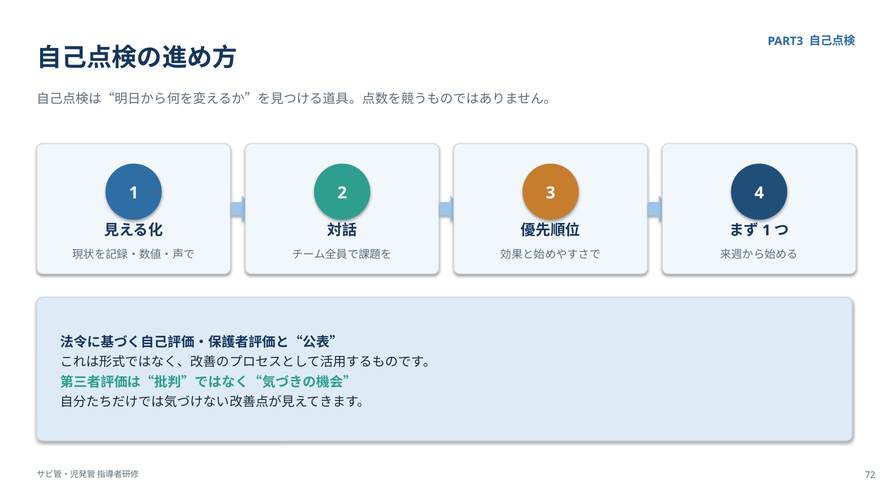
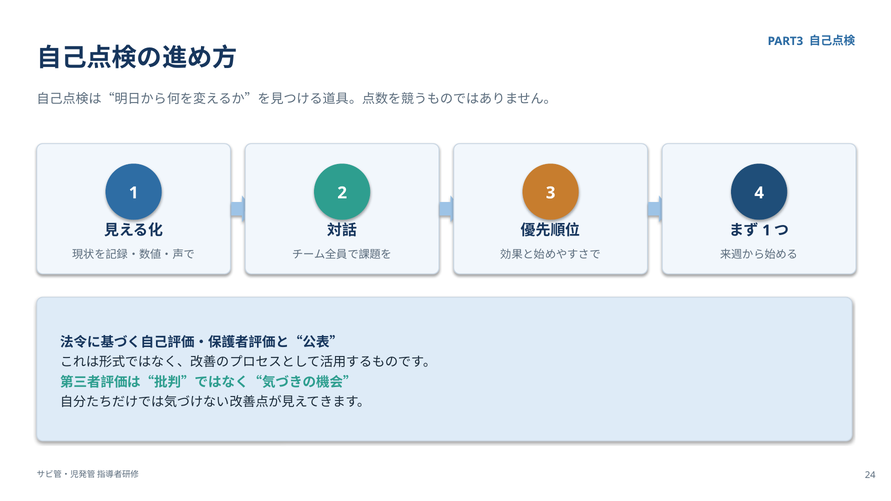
72: 72 -> 24 (870, 475)
